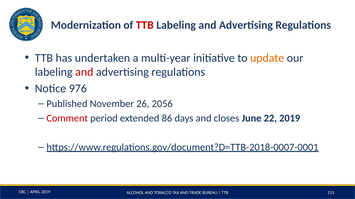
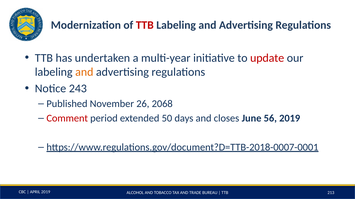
update colour: orange -> red (267, 58)
and colour: red -> orange (84, 72)
976: 976 -> 243 (78, 89)
2056: 2056 -> 2068 (162, 104)
86: 86 -> 50 (167, 119)
22: 22 -> 56 (270, 119)
